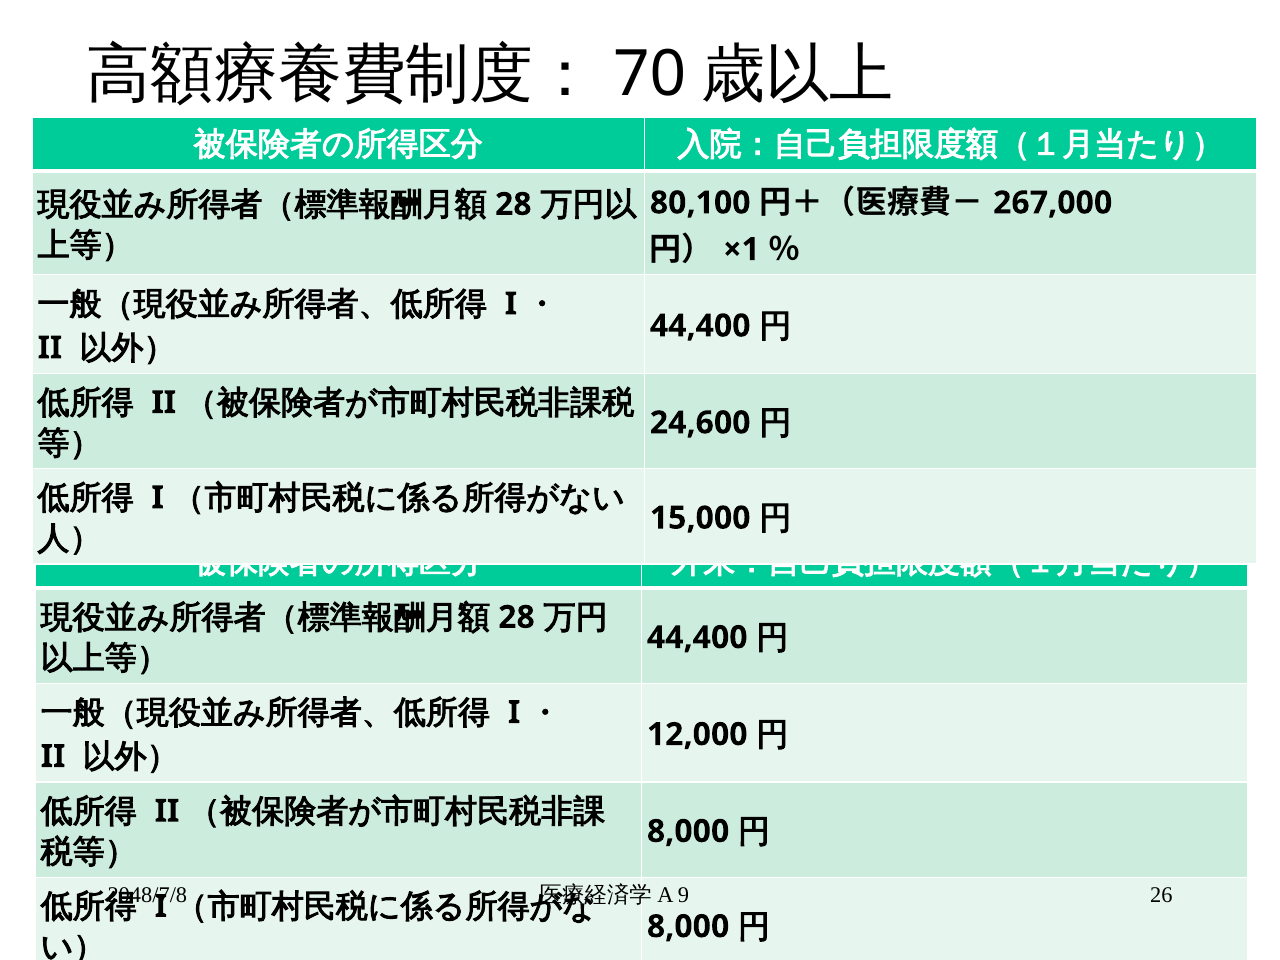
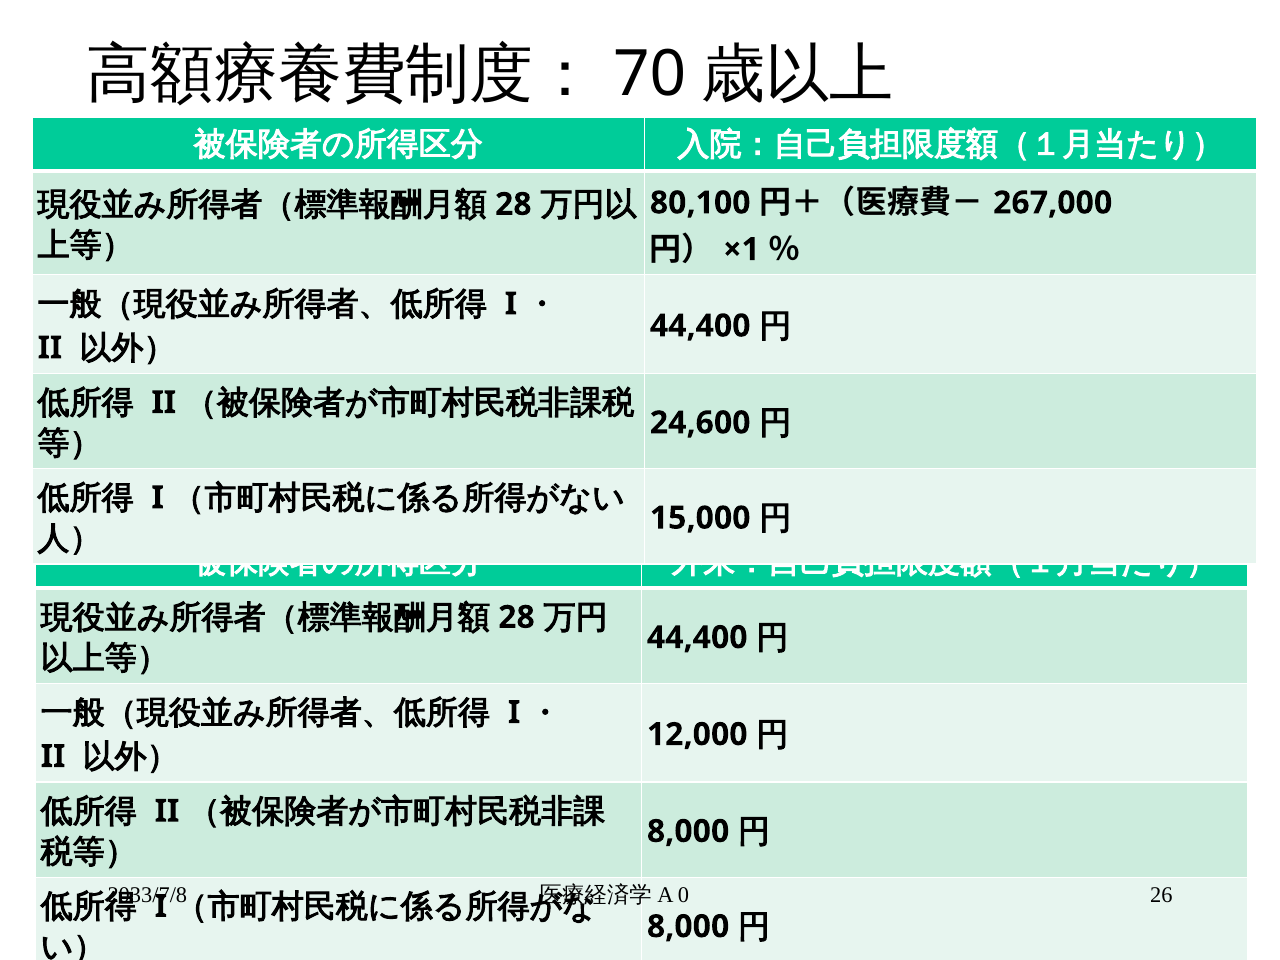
2048/7/8: 2048/7/8 -> 2033/7/8 (147, 895)
9: 9 -> 0 (684, 895)
